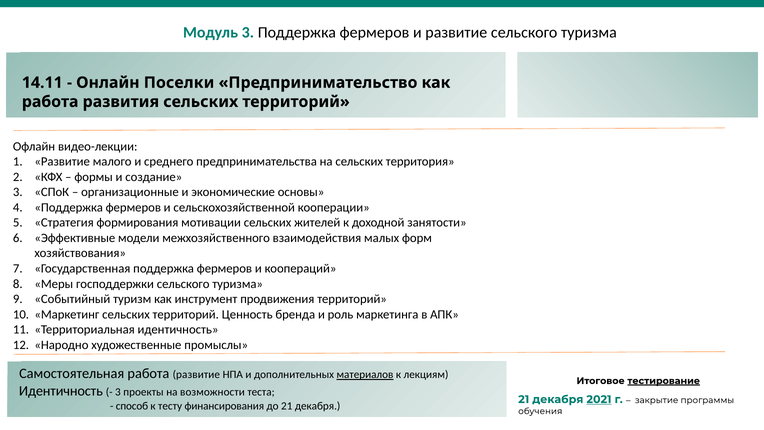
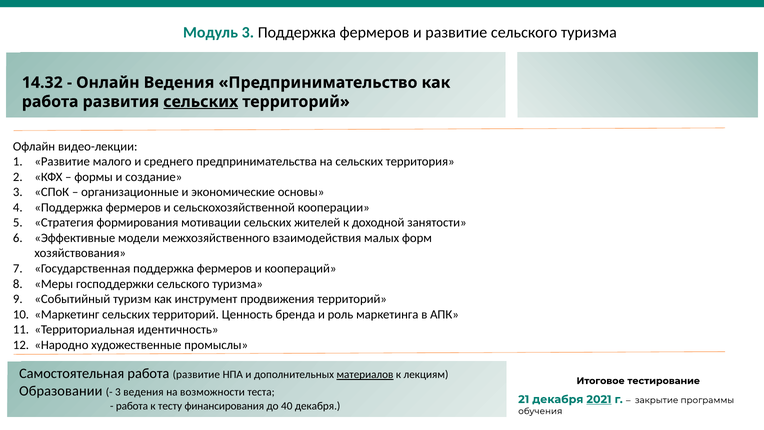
14.11: 14.11 -> 14.32 (42, 83)
Онлайн Поселки: Поселки -> Ведения (179, 83)
сельских underline: none -> present (201, 102)
тестирование underline: present -> none (664, 381)
Идентичность: Идентичность -> Образовании (61, 391)
3 проекты: проекты -> ведения (143, 392)
способ: способ -> работа (132, 406)
до 21: 21 -> 40 (287, 406)
